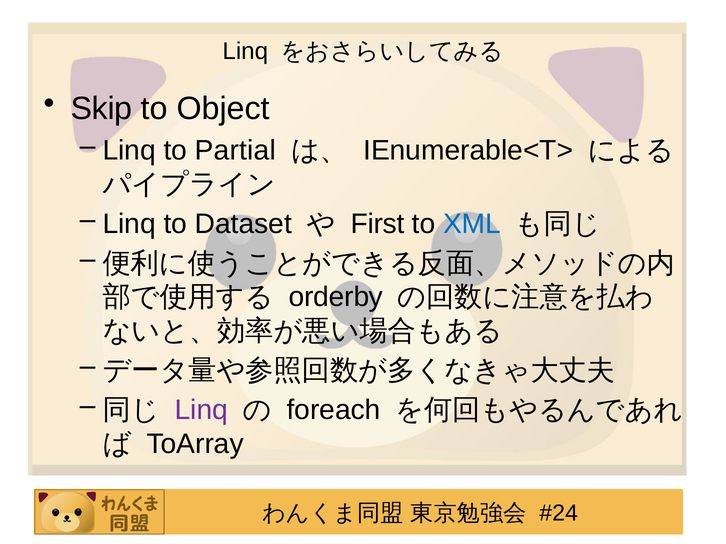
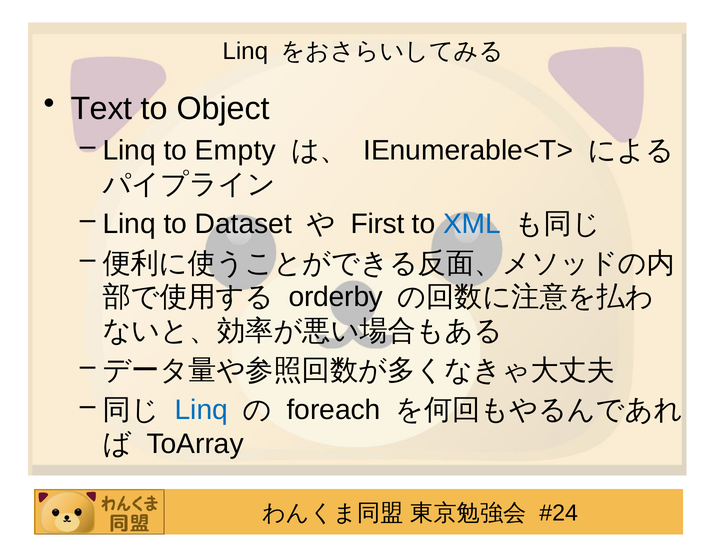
Skip: Skip -> Text (101, 109)
Partial: Partial -> Empty (235, 151)
Linq colour: purple -> blue (201, 410)
